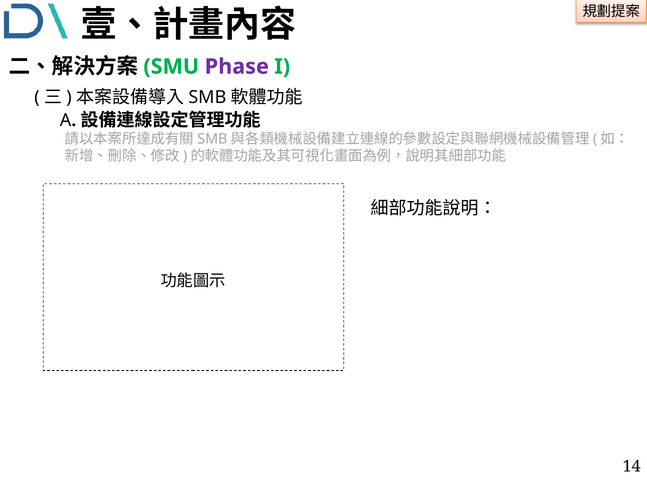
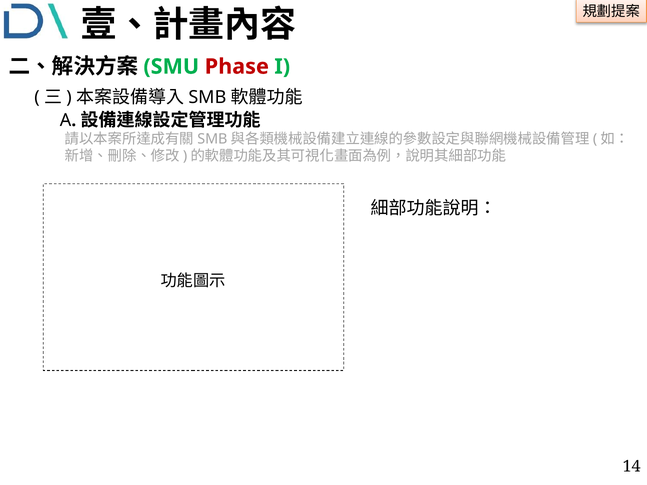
Phase colour: purple -> red (237, 67)
